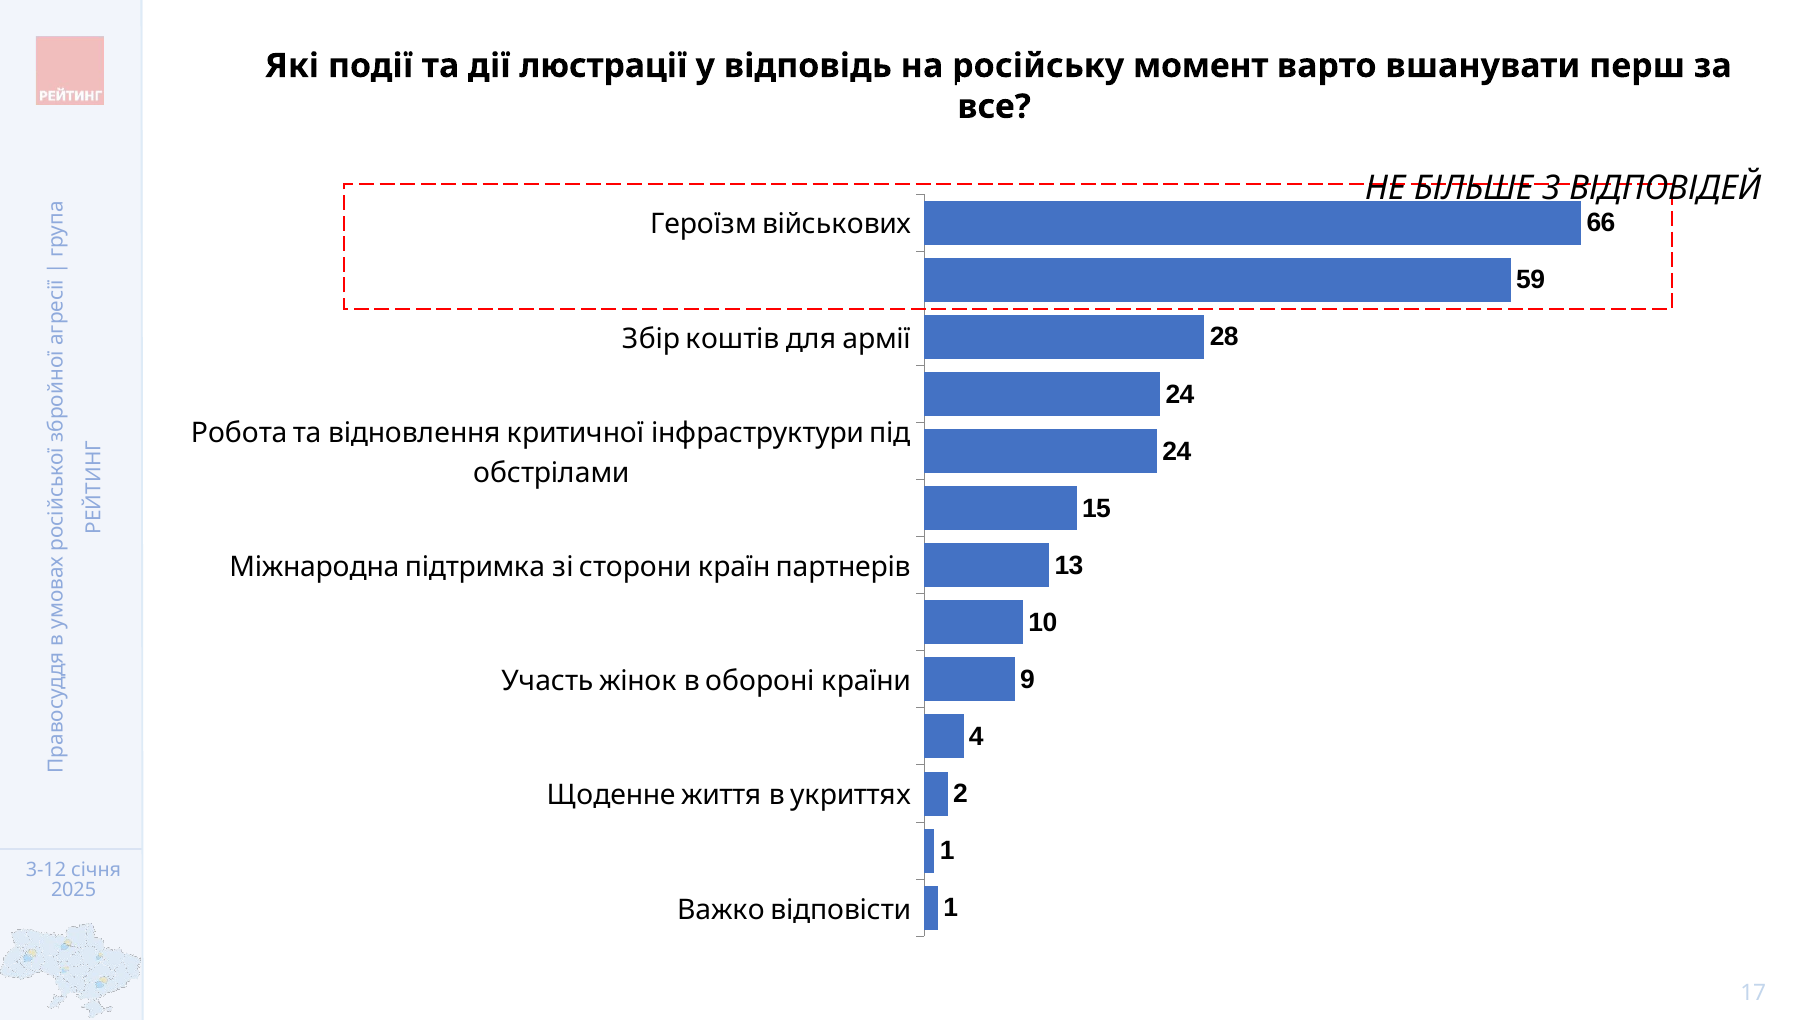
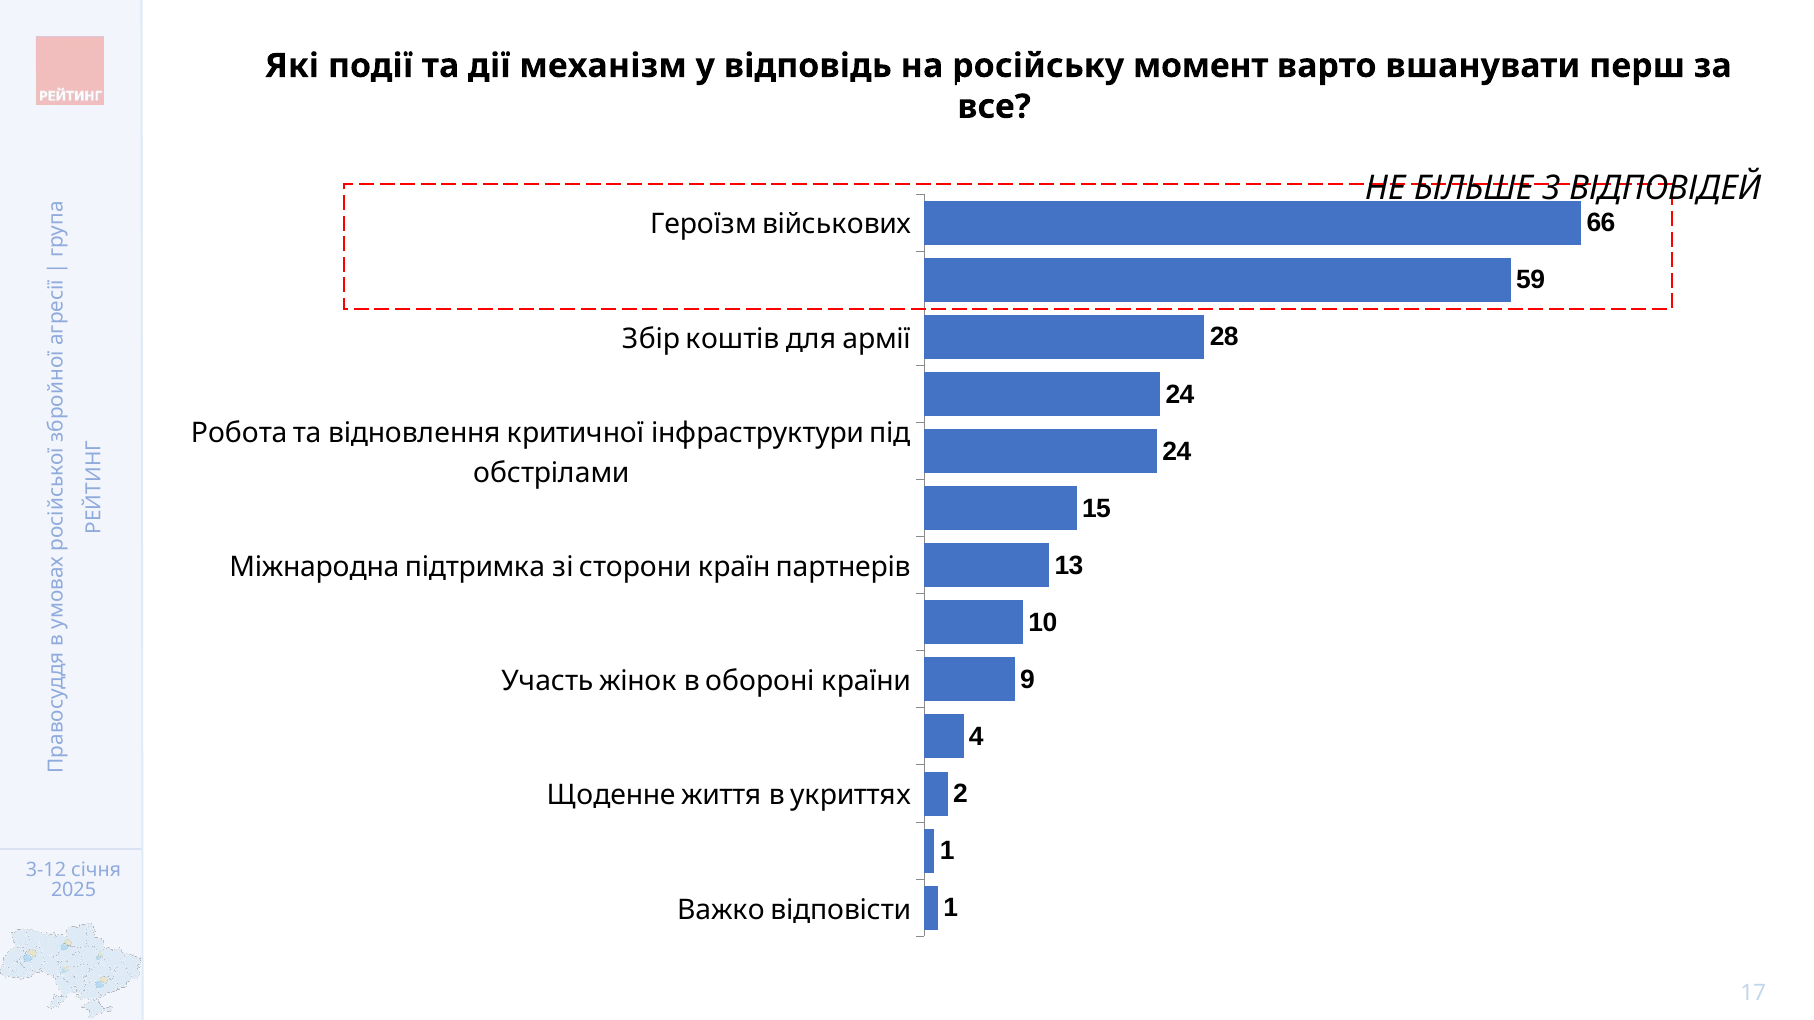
люстрації: люстрації -> механізм (603, 66)
